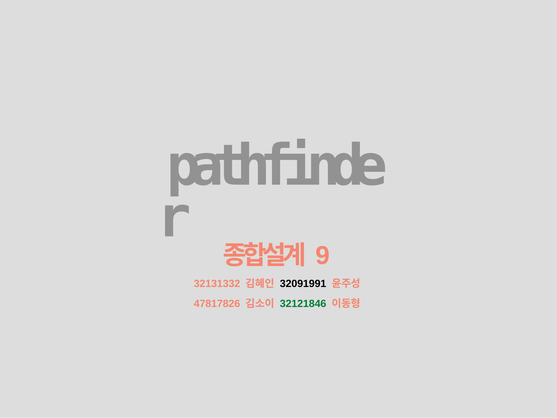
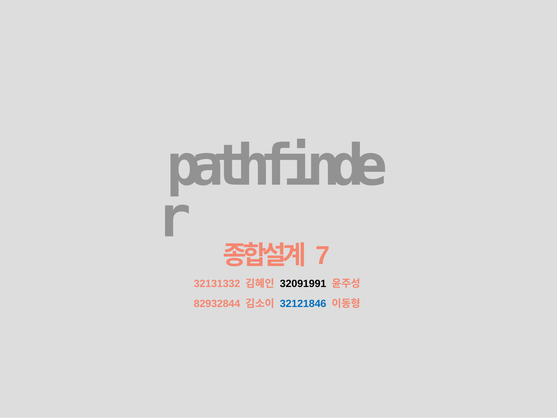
9: 9 -> 7 (323, 256)
47817826: 47817826 -> 82932844 (217, 303)
32121846 colour: green -> blue (303, 303)
